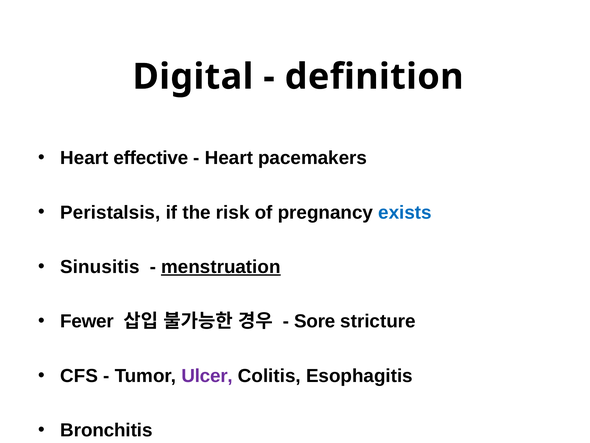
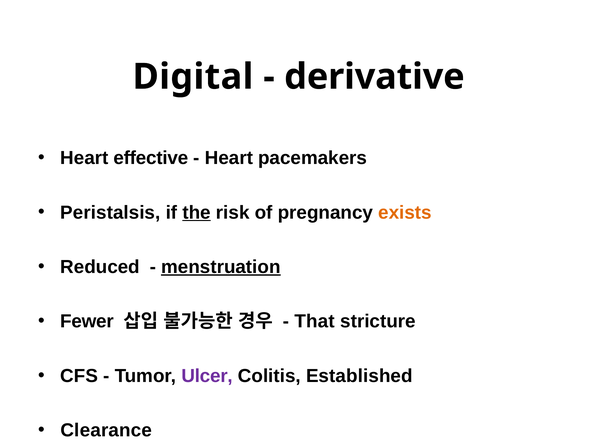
definition: definition -> derivative (374, 77)
the underline: none -> present (197, 212)
exists colour: blue -> orange (405, 212)
Sinusitis: Sinusitis -> Reduced (100, 267)
Sore: Sore -> That (315, 321)
Esophagitis: Esophagitis -> Established (359, 375)
Bronchitis: Bronchitis -> Clearance (106, 430)
